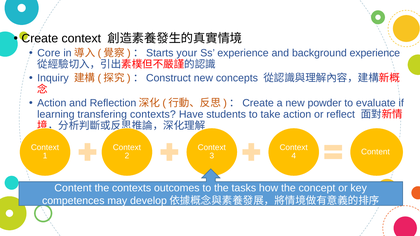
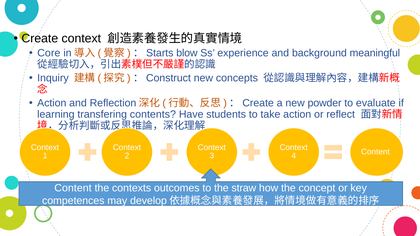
your: your -> blow (187, 53)
background experience: experience -> meaningful (375, 53)
transfering contexts: contexts -> contents (153, 115)
tasks: tasks -> straw (244, 188)
